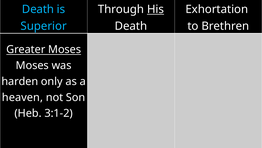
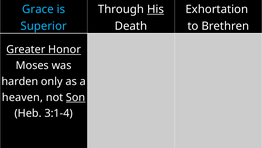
Death: Death -> Grace (38, 9)
Greater Moses: Moses -> Honor (65, 49)
Son underline: none -> present (76, 97)
3:1-2: 3:1-2 -> 3:1-4 (59, 113)
